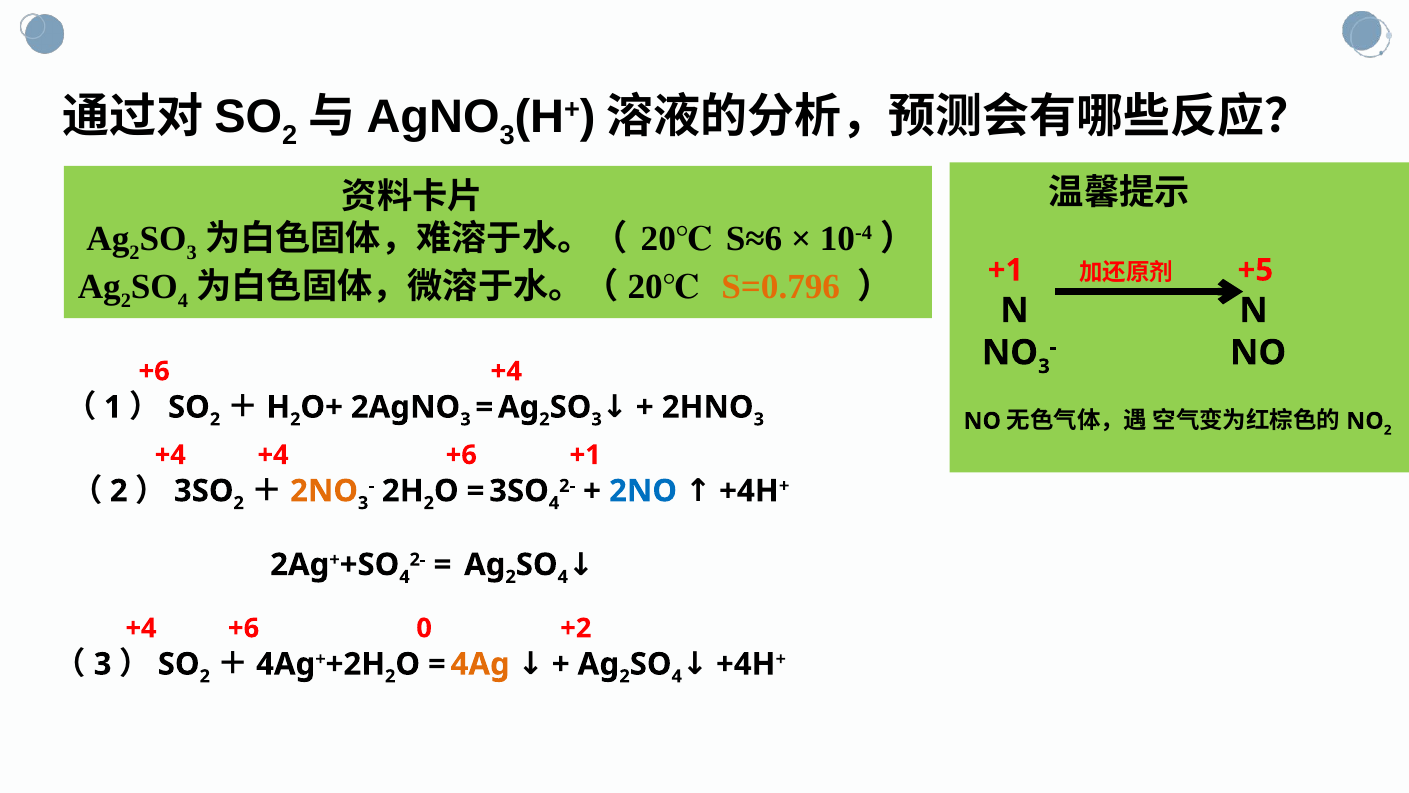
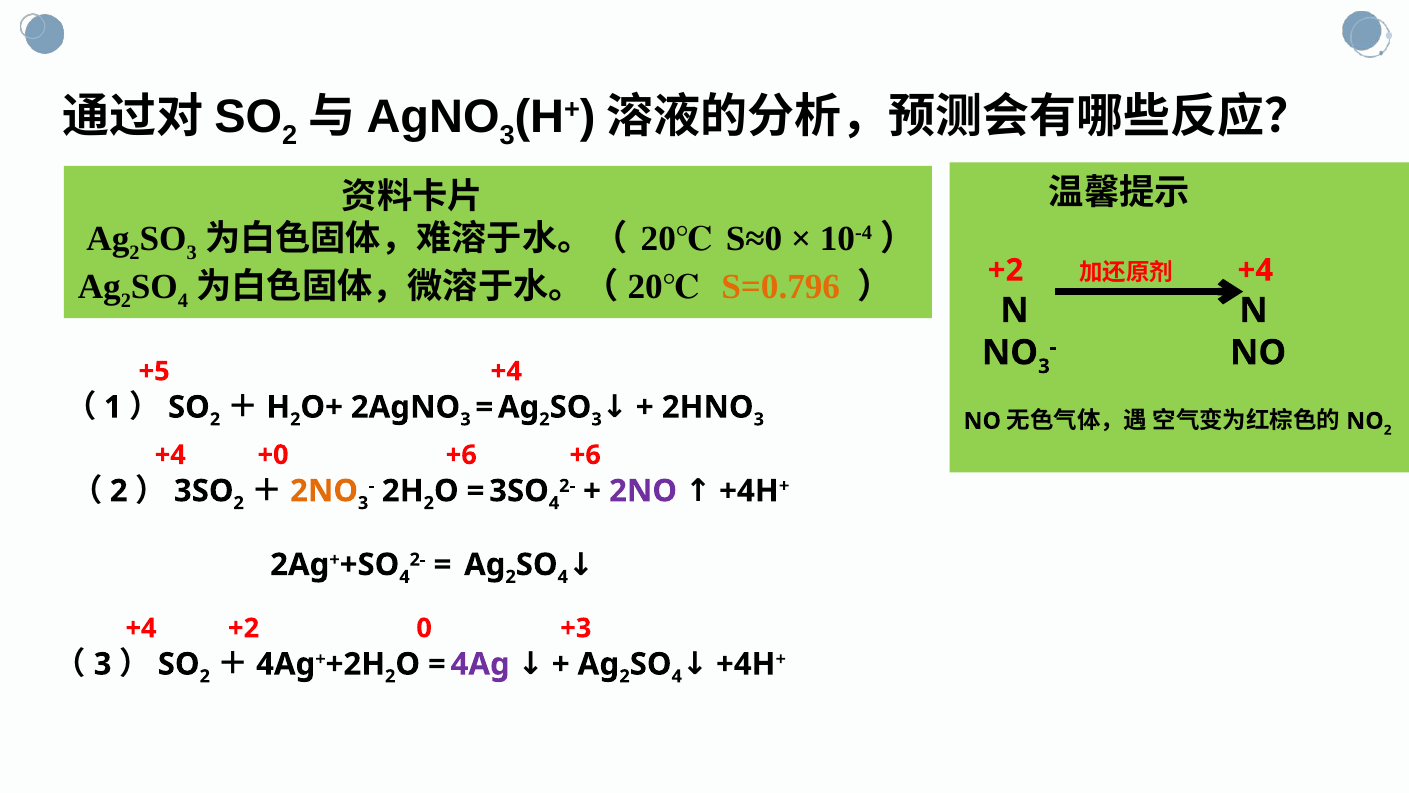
S≈6: S≈6 -> S≈0 (754, 239)
+1: +1 -> +2 (1006, 270)
+5: +5 -> +4 (1255, 270)
+6: +6 -> +5 (154, 371)
+4 +4: +4 -> +0 (273, 455)
+6 +1: +1 -> +6 (585, 455)
2NO colour: blue -> purple (643, 491)
+6: +6 -> +2 (244, 628)
+2: +2 -> +3 (576, 628)
4Ag colour: orange -> purple (480, 664)
